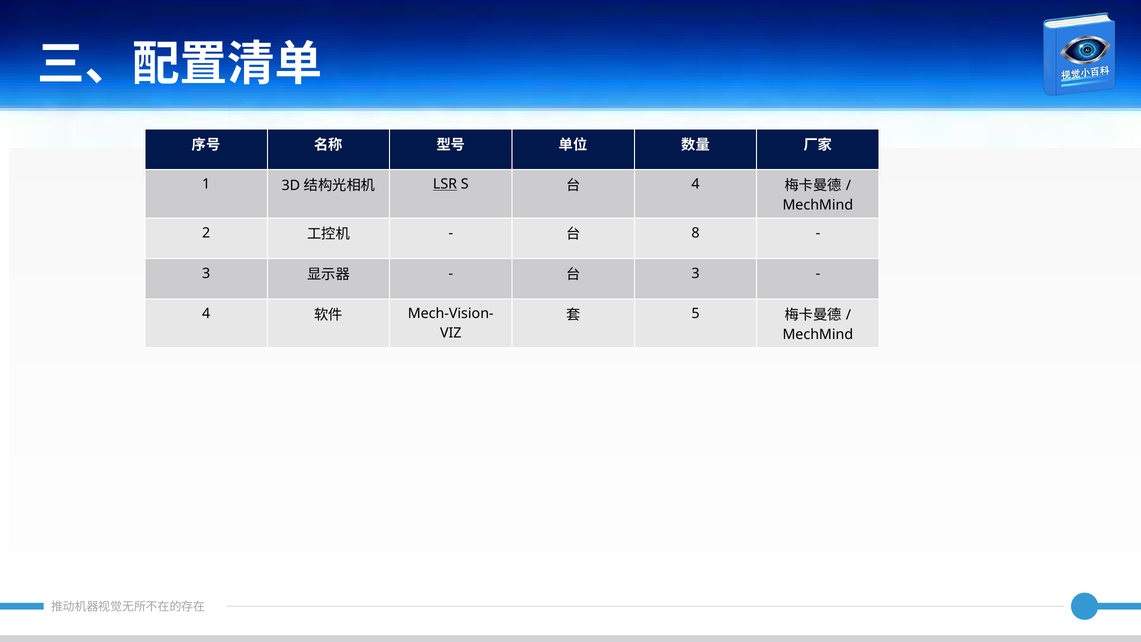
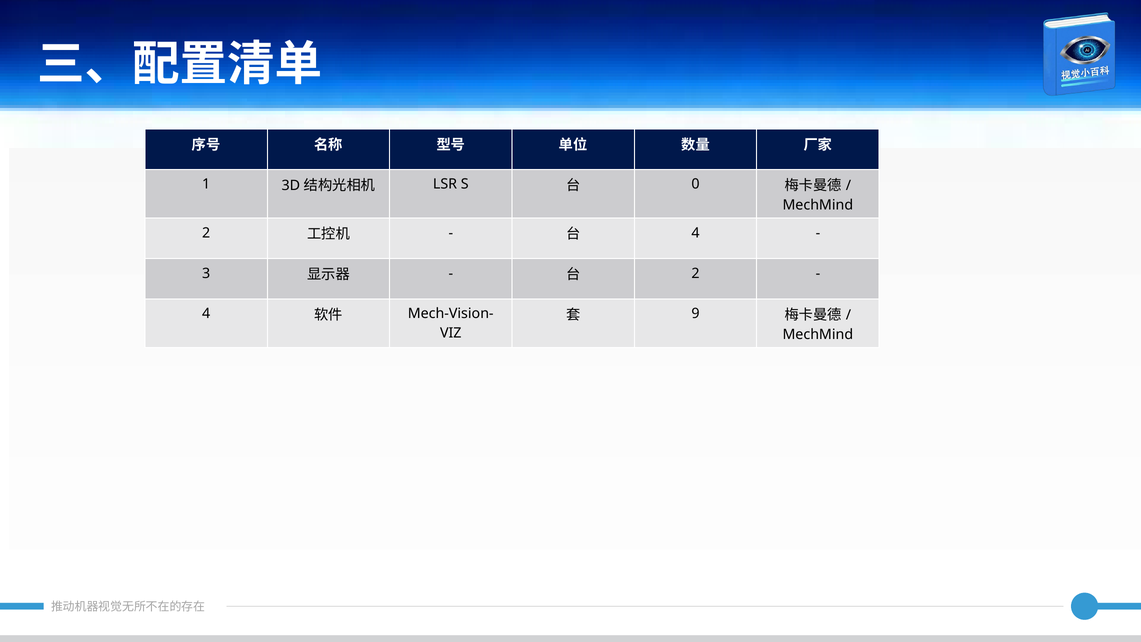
LSR underline: present -> none (445, 184)
4: 4 -> 0 (696, 184)
8: 8 -> 4 (696, 233)
3: 3 -> 2 (696, 273)
5: 5 -> 9 (696, 314)
